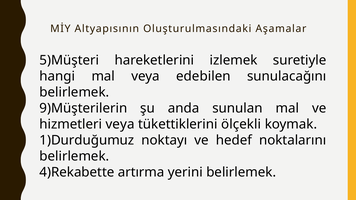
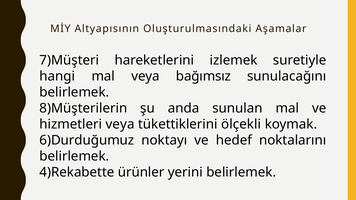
5)Müşteri: 5)Müşteri -> 7)Müşteri (69, 60)
edebilen: edebilen -> bağımsız (203, 76)
9)Müşterilerin: 9)Müşterilerin -> 8)Müşterilerin (83, 108)
1)Durduğumuz: 1)Durduğumuz -> 6)Durduğumuz (87, 140)
artırma: artırma -> ürünler (141, 172)
